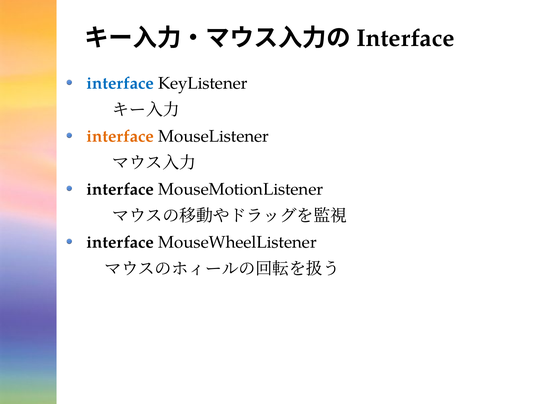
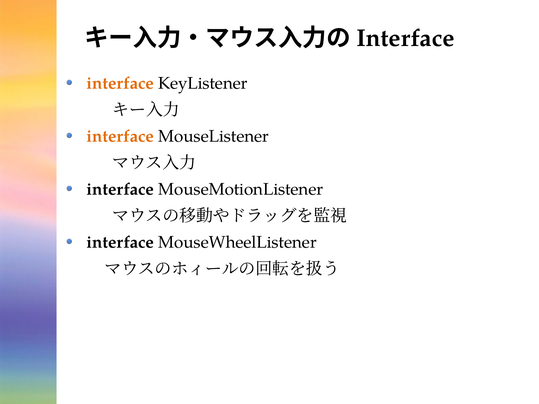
interface colour: blue -> orange (120, 83)
